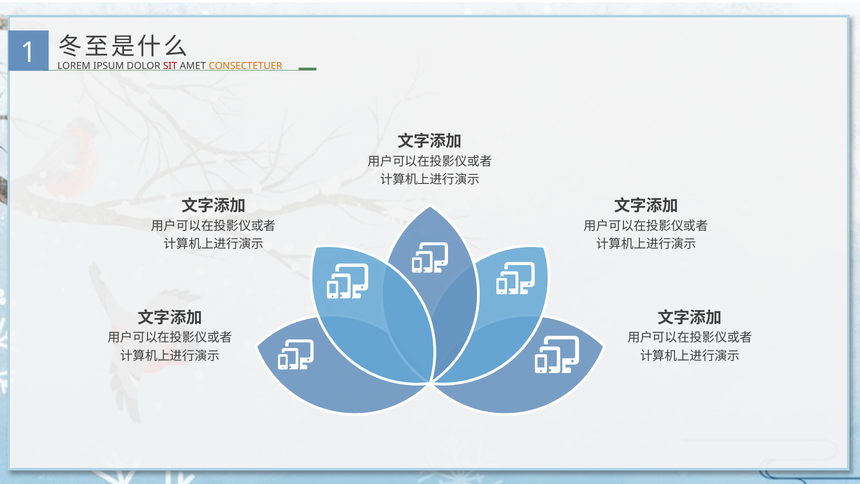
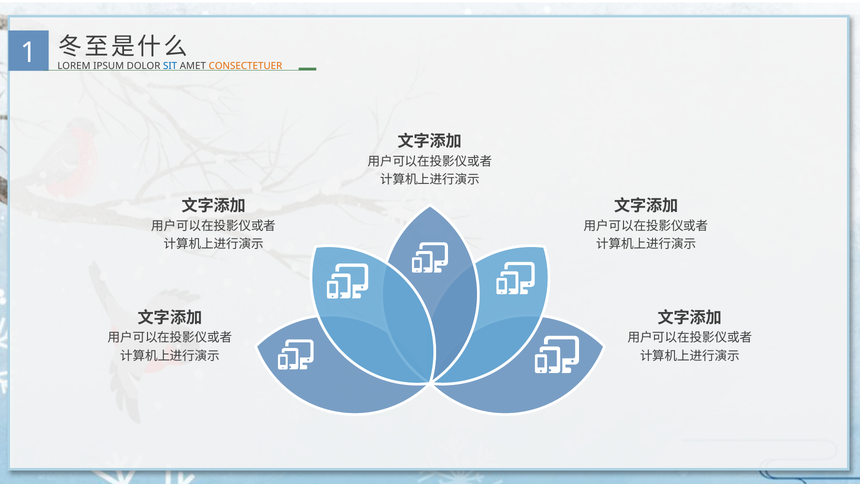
SIT colour: red -> blue (170, 66)
